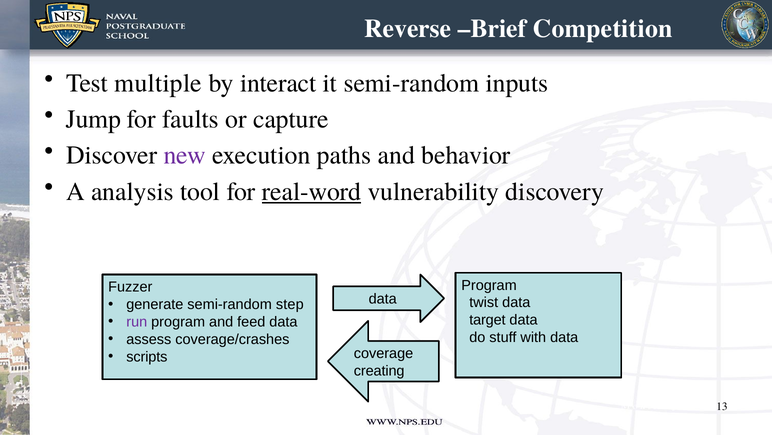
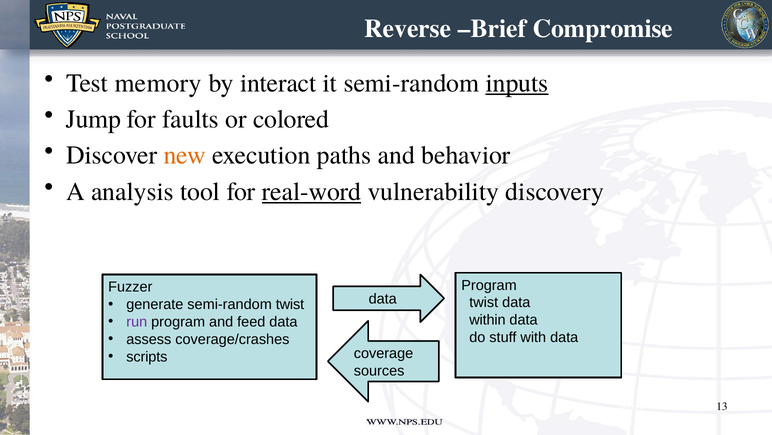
Competition: Competition -> Compromise (603, 29)
multiple: multiple -> memory (158, 83)
inputs underline: none -> present (517, 83)
capture: capture -> colored (291, 119)
new colour: purple -> orange (185, 155)
semi-random step: step -> twist (290, 304)
target: target -> within (487, 320)
creating: creating -> sources (379, 370)
